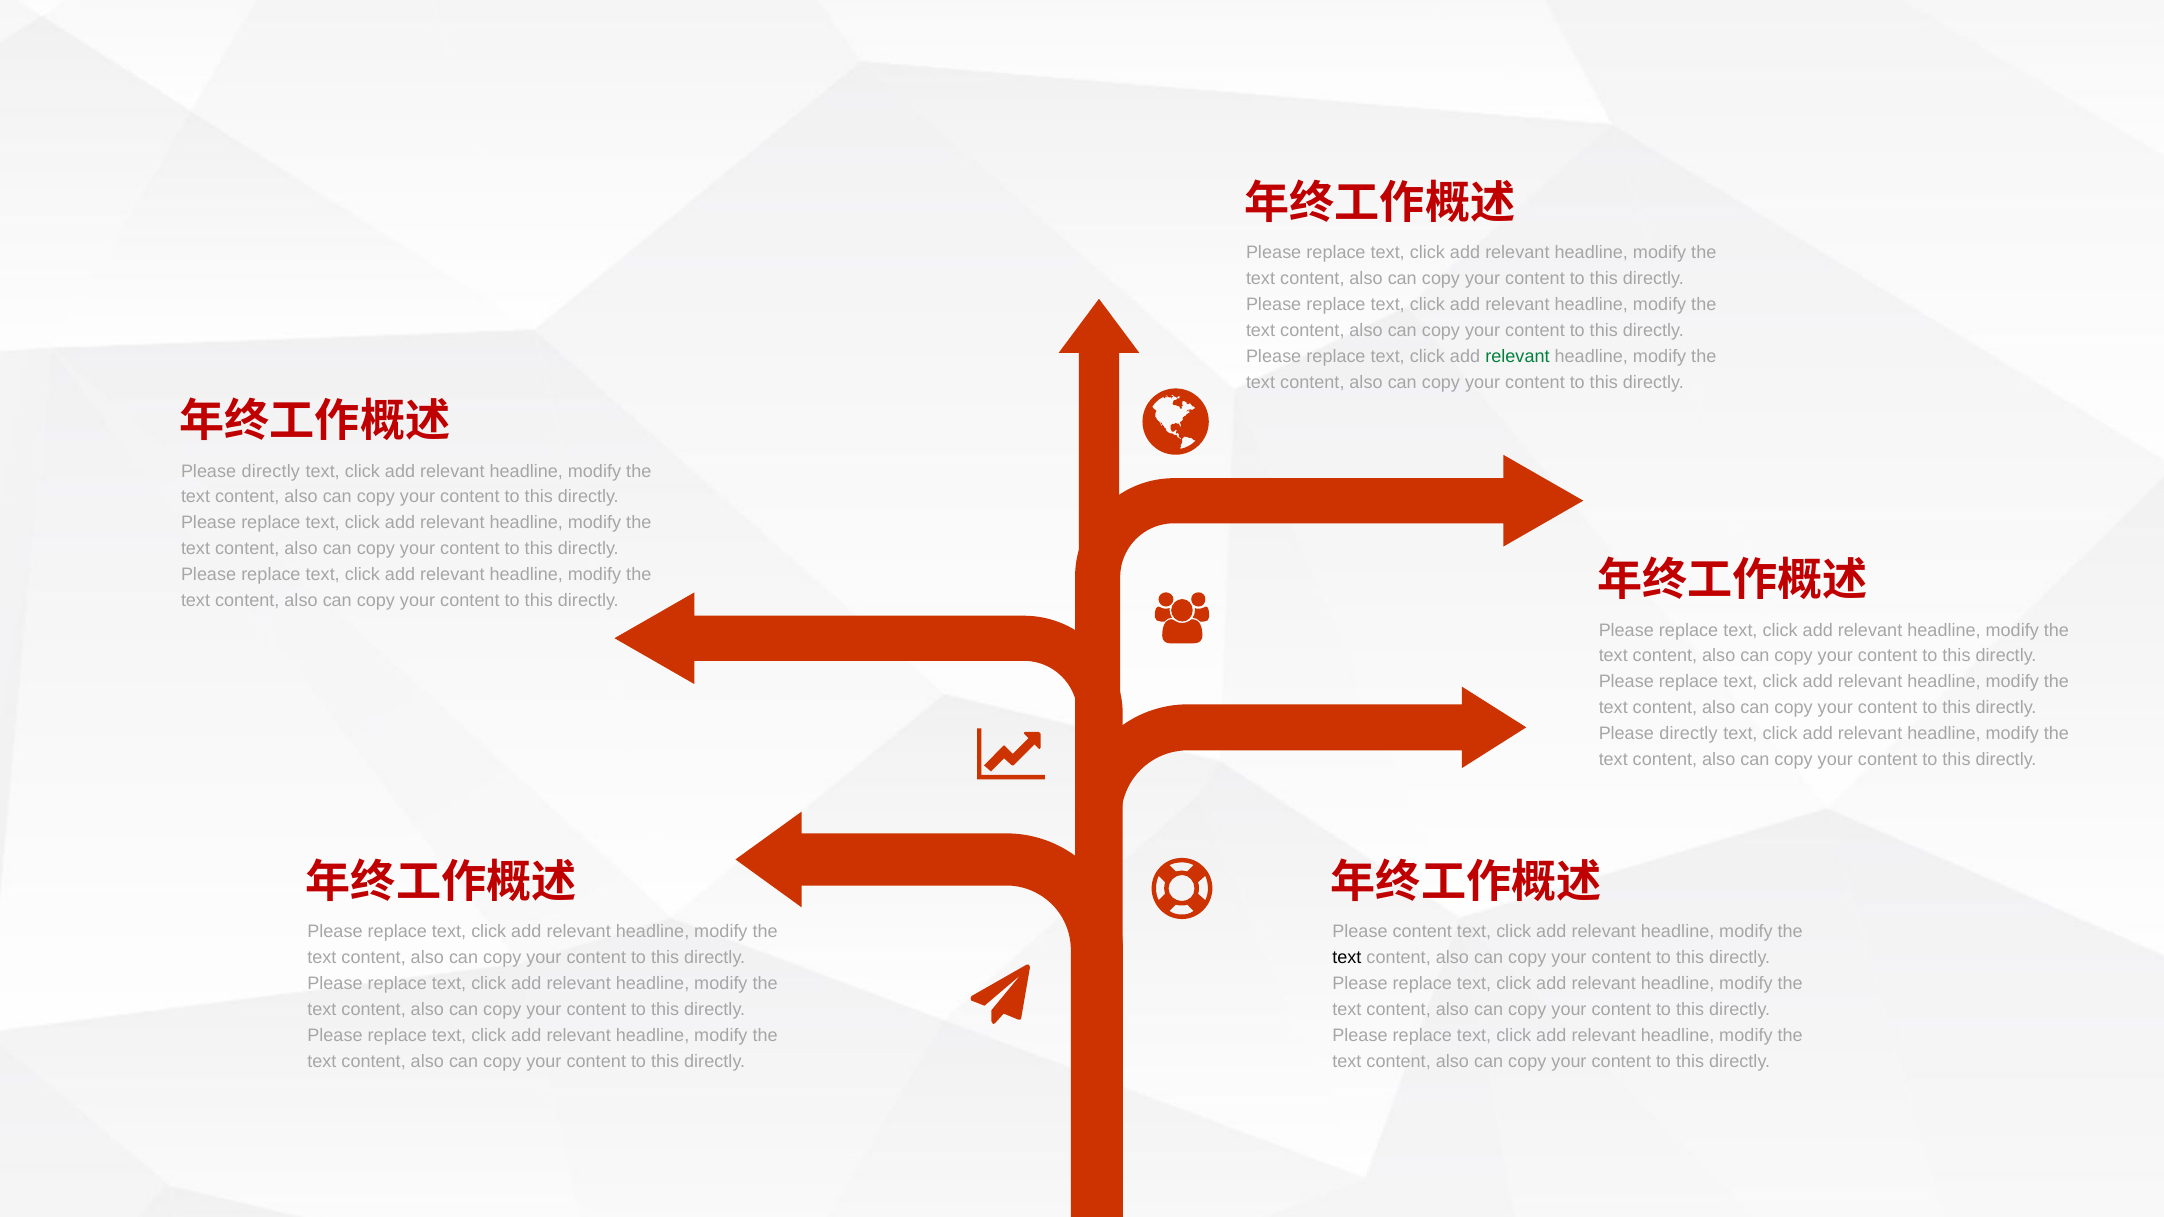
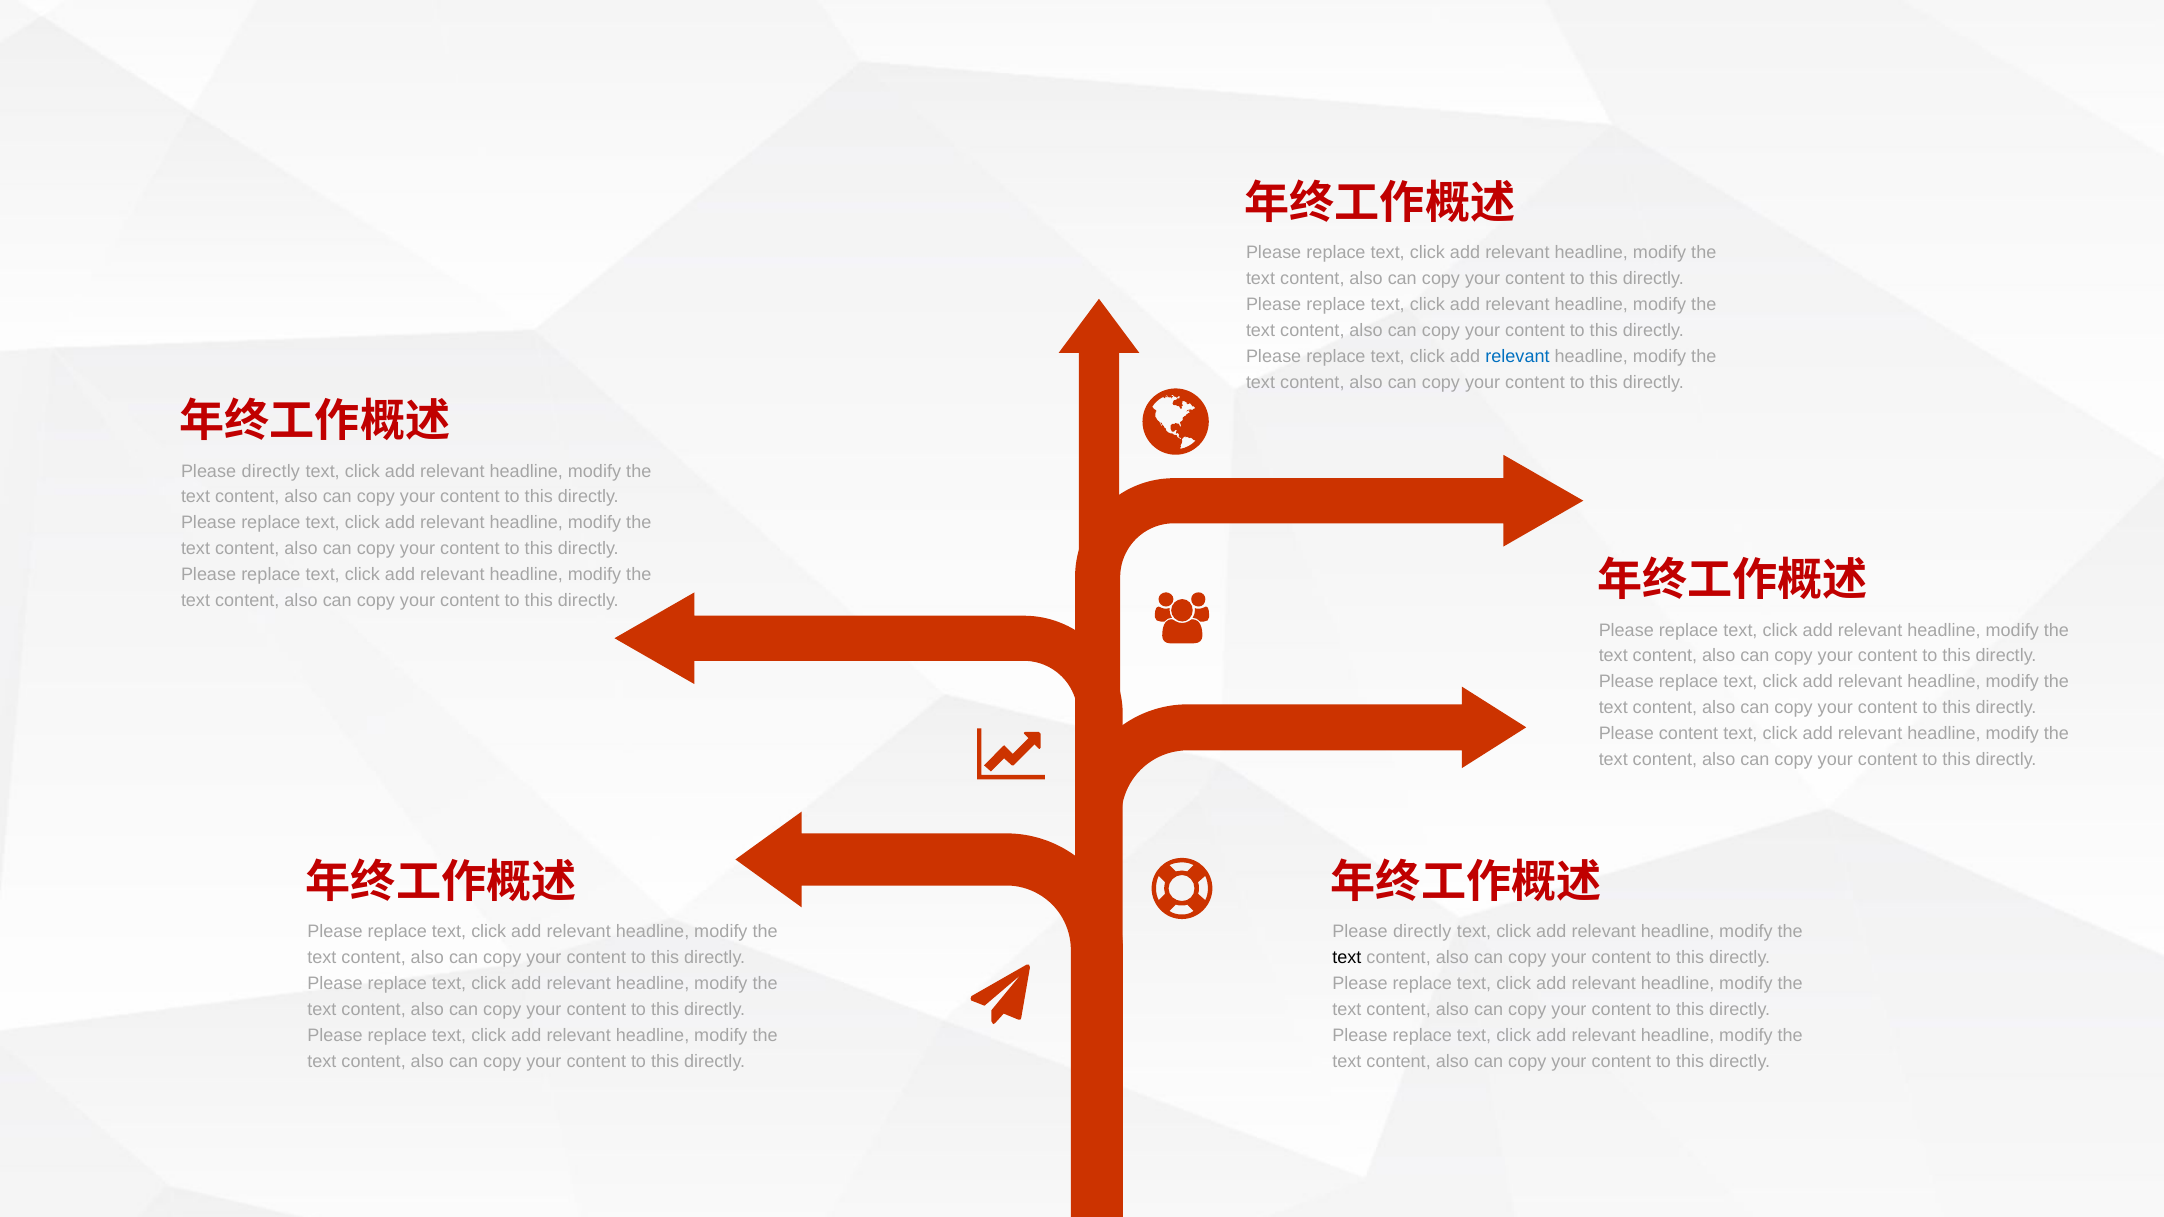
relevant colour: green -> blue (1517, 356)
directly: directly -> content (1689, 734)
content: content -> directly (1422, 932)
